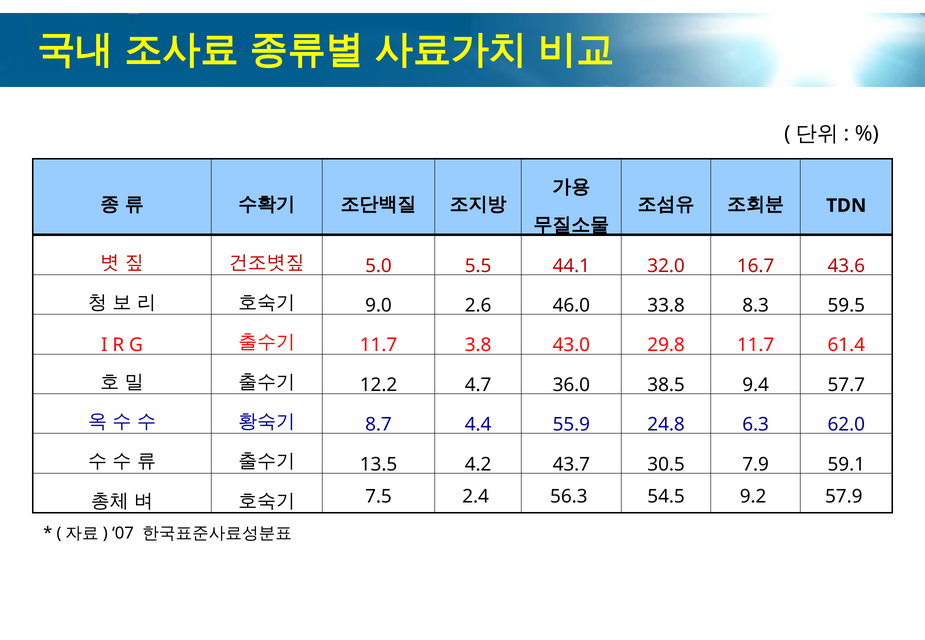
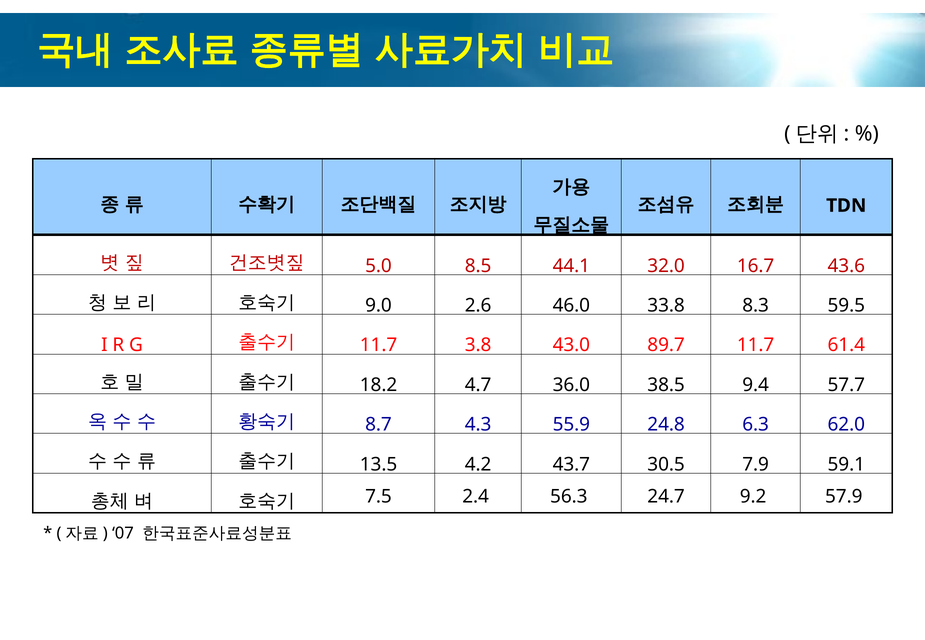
5.5: 5.5 -> 8.5 (478, 266)
29.8: 29.8 -> 89.7 (666, 345)
12.2: 12.2 -> 18.2 (379, 385)
4.4: 4.4 -> 4.3 (478, 425)
54.5: 54.5 -> 24.7 (666, 497)
